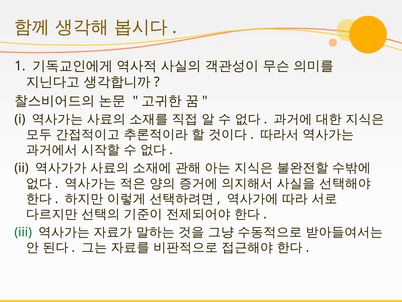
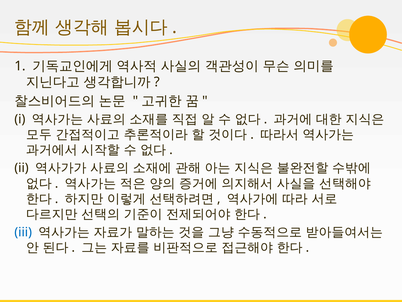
iii colour: green -> blue (23, 232)
